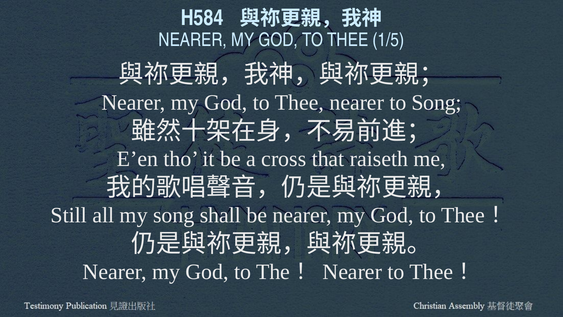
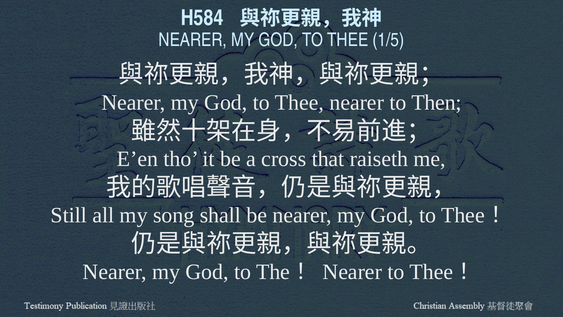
to Song: Song -> Then (436, 103)
